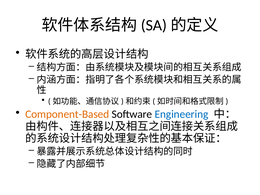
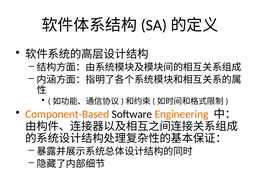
Engineering colour: blue -> orange (181, 114)
